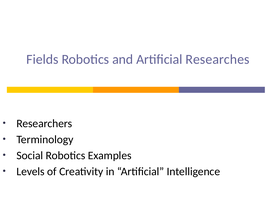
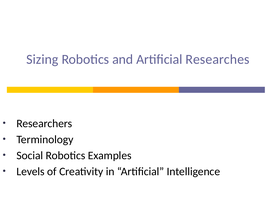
Fields: Fields -> Sizing (42, 59)
